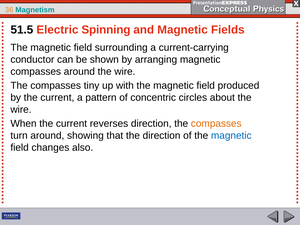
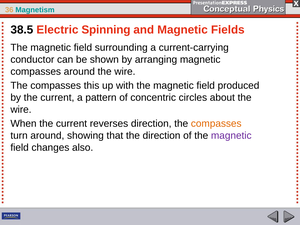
51.5: 51.5 -> 38.5 (22, 30)
tiny: tiny -> this (92, 85)
magnetic colour: blue -> purple (231, 135)
